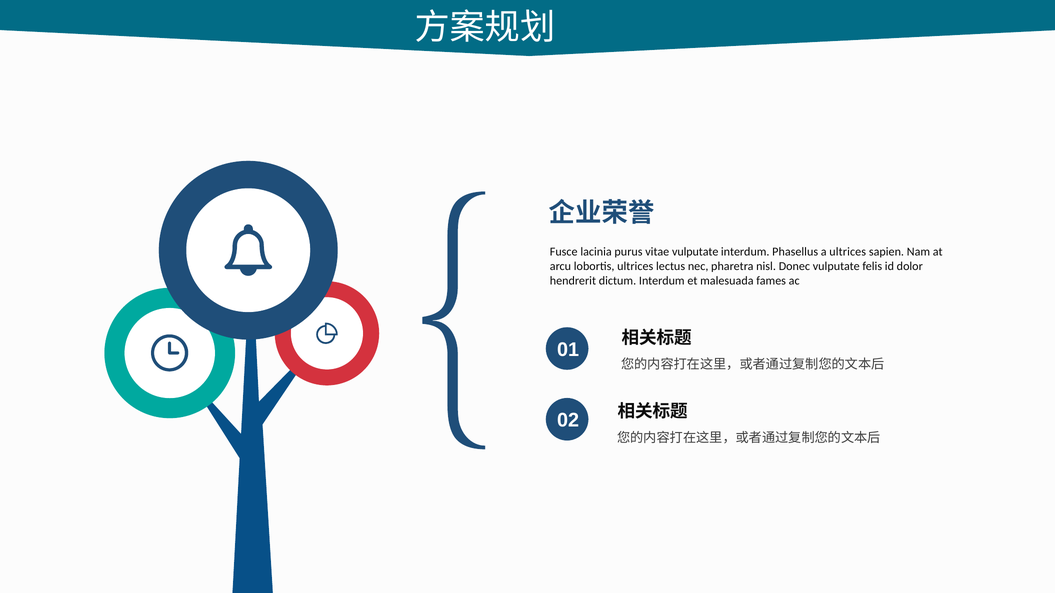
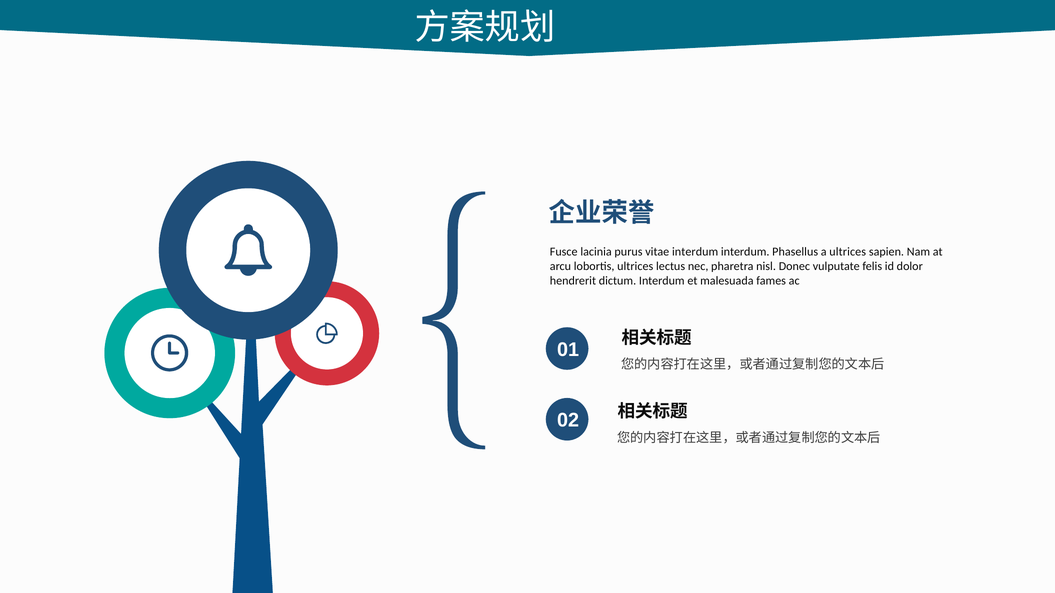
vitae vulputate: vulputate -> interdum (695, 252)
